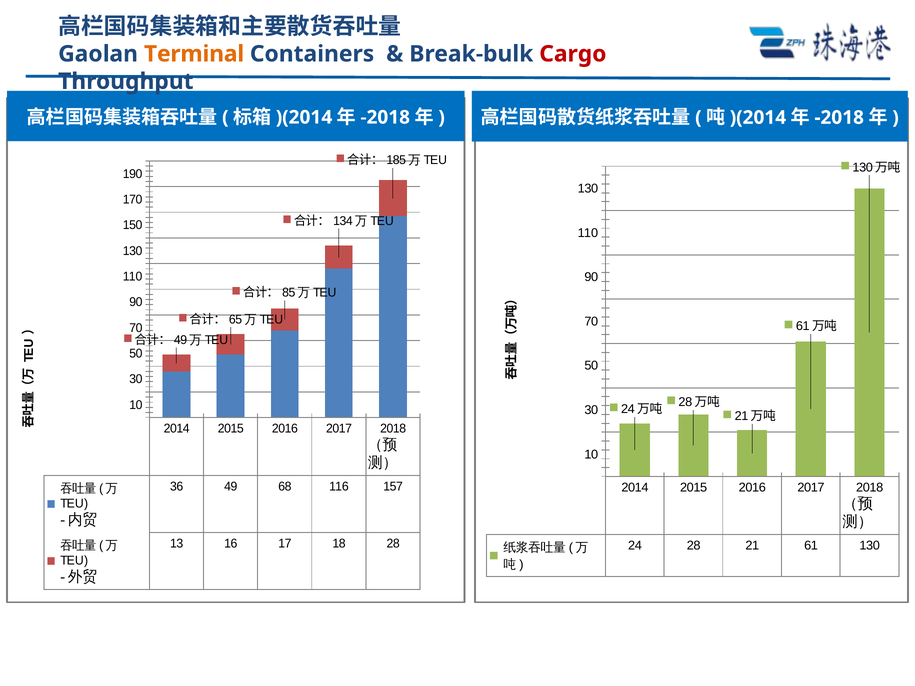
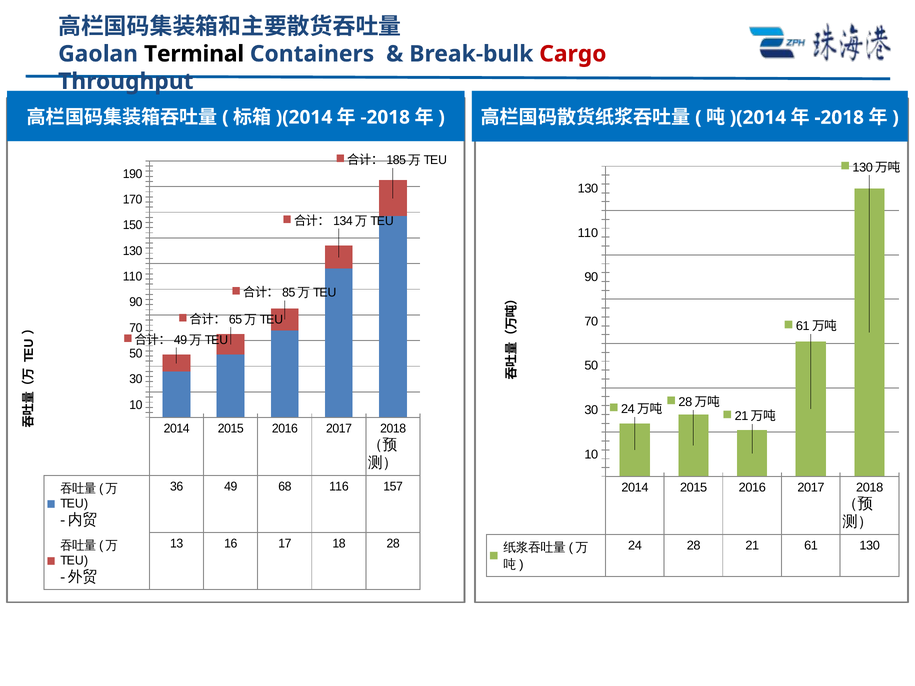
Terminal colour: orange -> black (194, 54)
